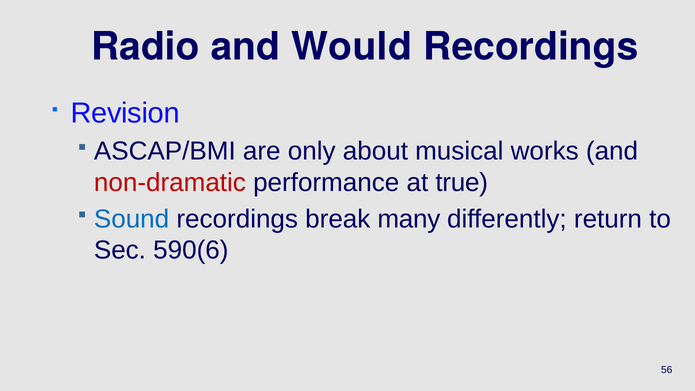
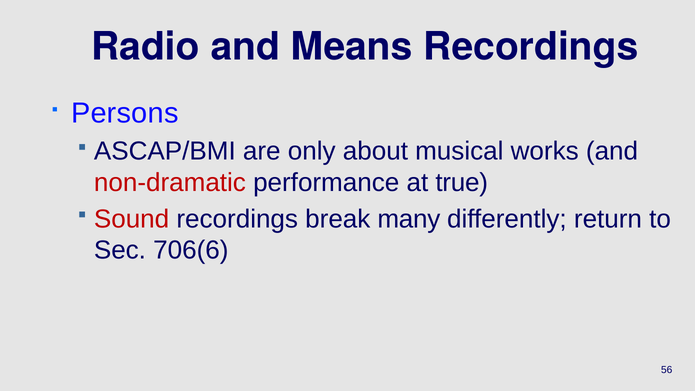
Would: Would -> Means (352, 47)
Revision: Revision -> Persons (125, 113)
Sound colour: blue -> red (132, 219)
590(6: 590(6 -> 706(6 (191, 250)
